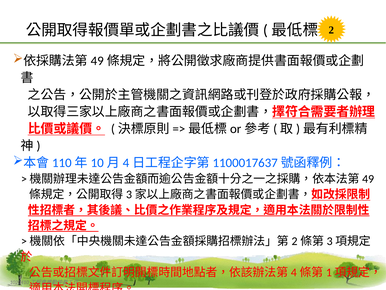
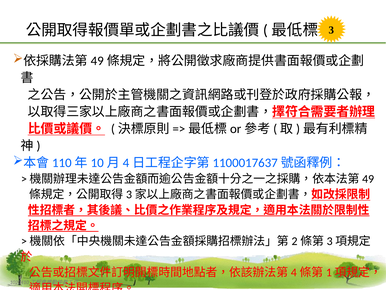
2: 2 -> 3 (331, 30)
